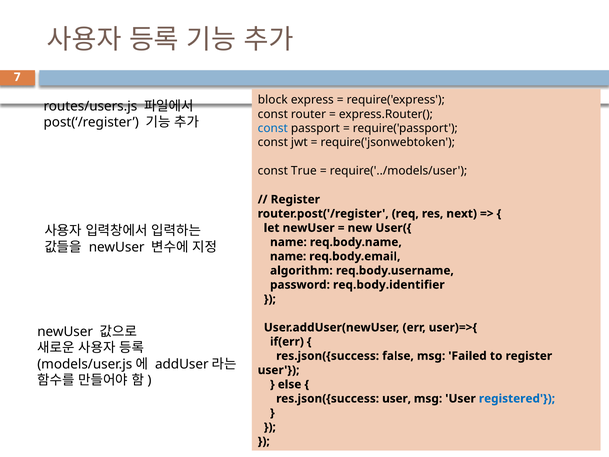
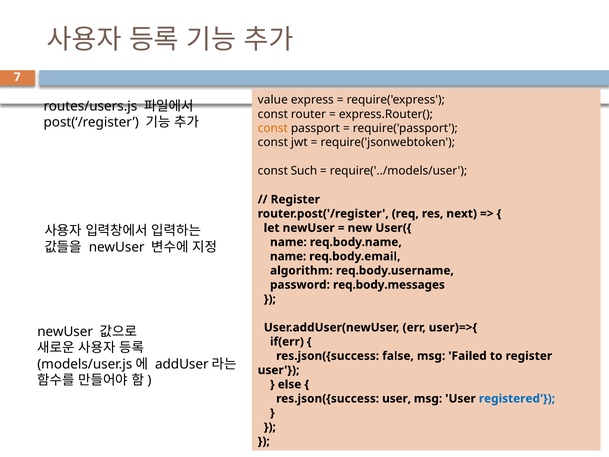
block: block -> value (273, 100)
const colour: blue -> orange (273, 128)
True: True -> Such (304, 171)
req.body.identifier: req.body.identifier -> req.body.messages (389, 285)
